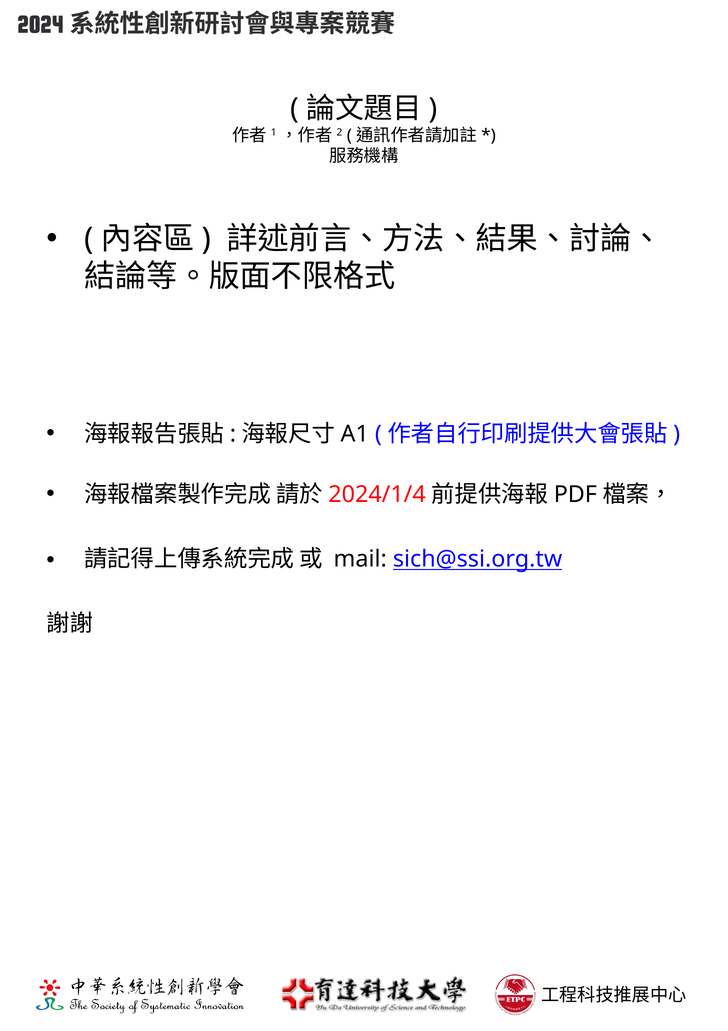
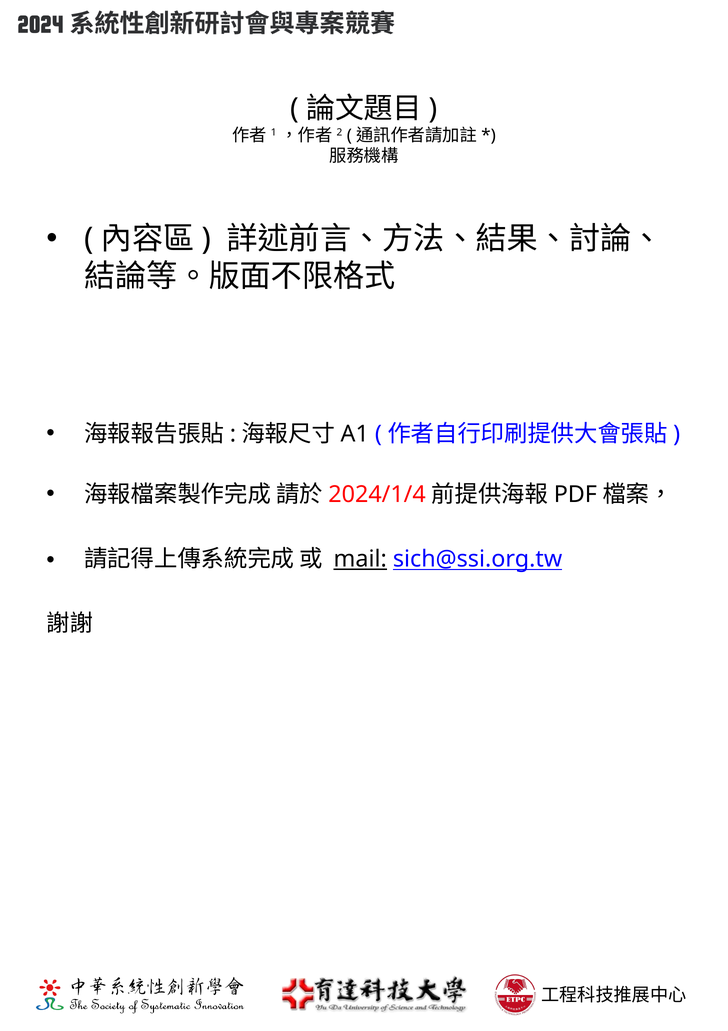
mail underline: none -> present (360, 559)
